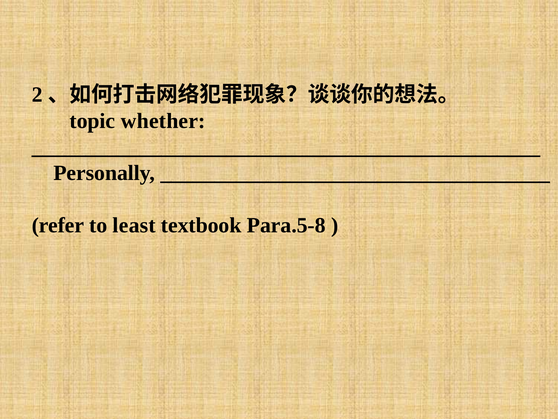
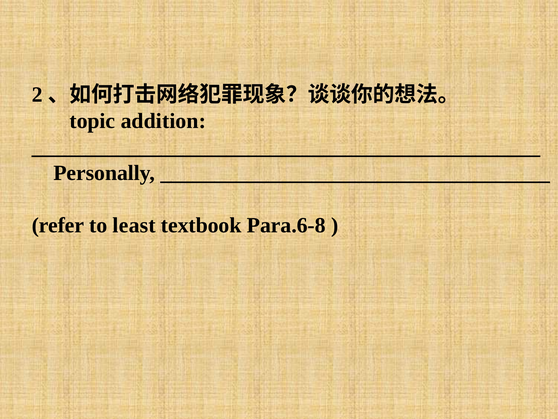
whether: whether -> addition (163, 121)
Para.5-8: Para.5-8 -> Para.6-8 (286, 225)
